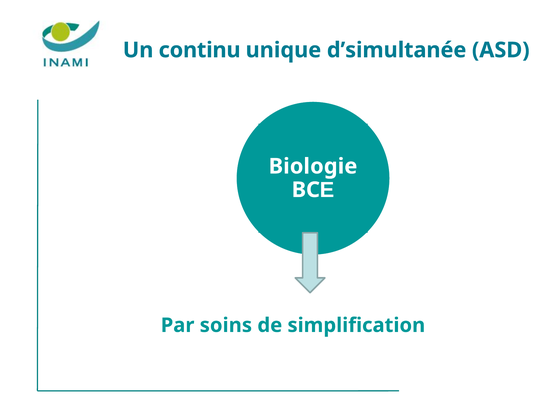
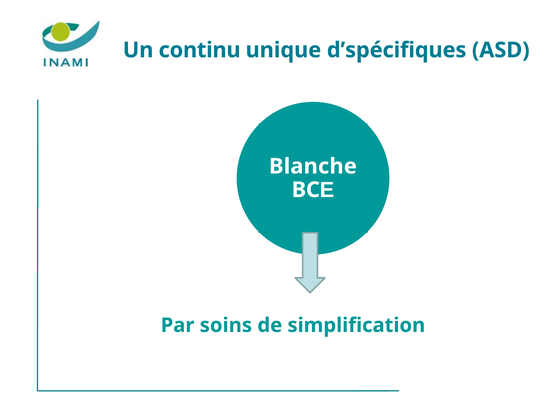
d’simultanée: d’simultanée -> d’spécifiques (397, 50)
Biologie: Biologie -> Blanche (313, 166)
